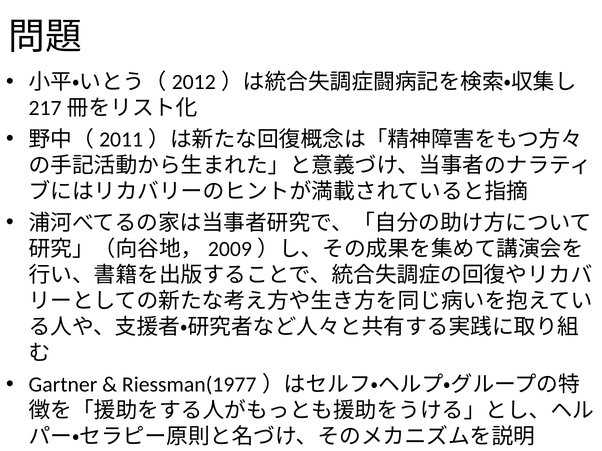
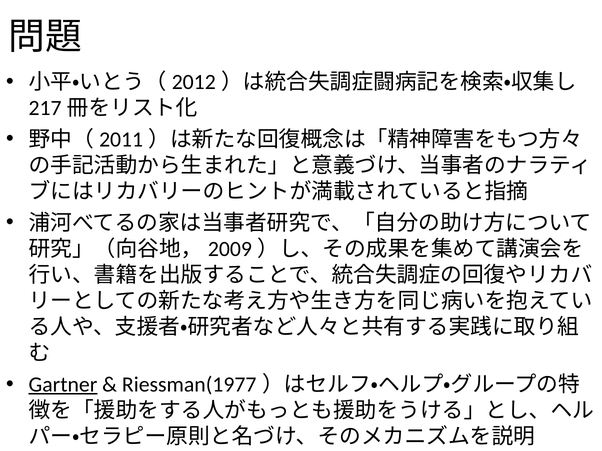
Gartner underline: none -> present (63, 385)
